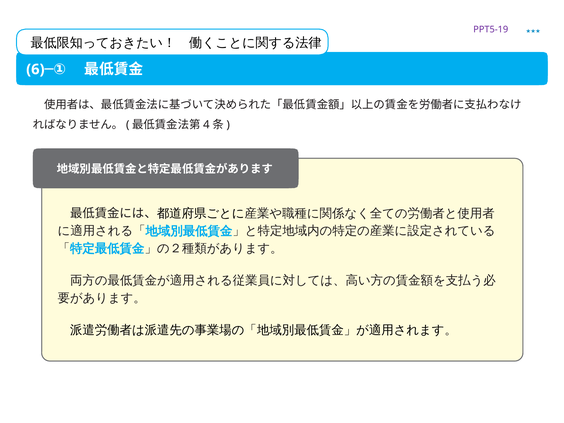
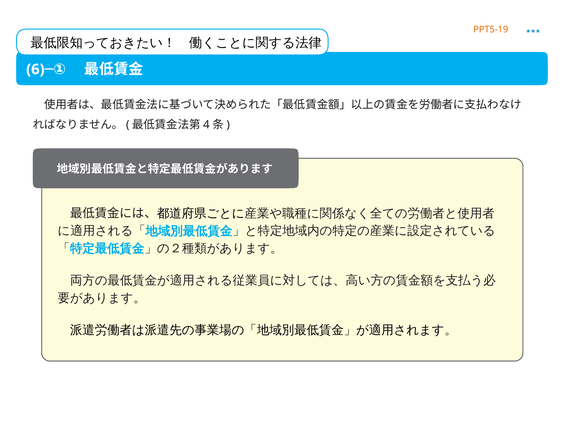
PPT5-19 colour: purple -> orange (491, 29)
